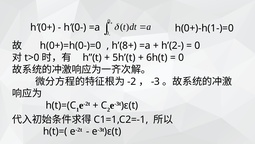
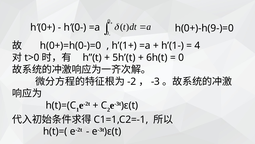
h(0+)-h(1-)=0: h(0+)-h(1-)=0 -> h(0+)-h(9-)=0 (204, 28)
h’(8+: h’(8+ -> h’(1+ (124, 45)
h’(2-: h’(2- -> h’(1- (173, 45)
0: 0 -> 4 (197, 45)
